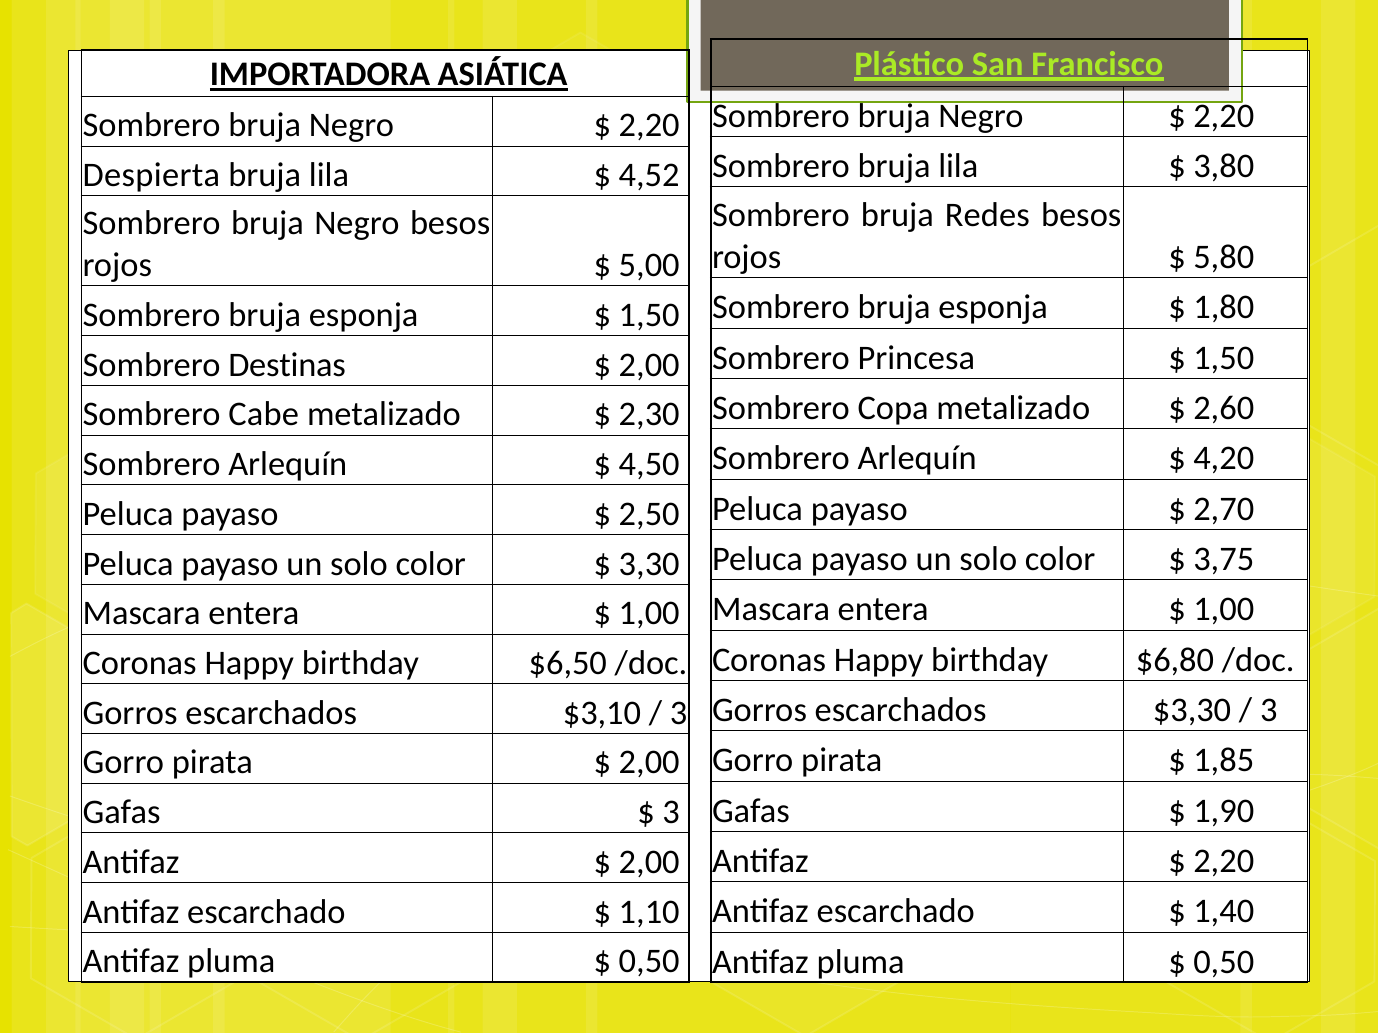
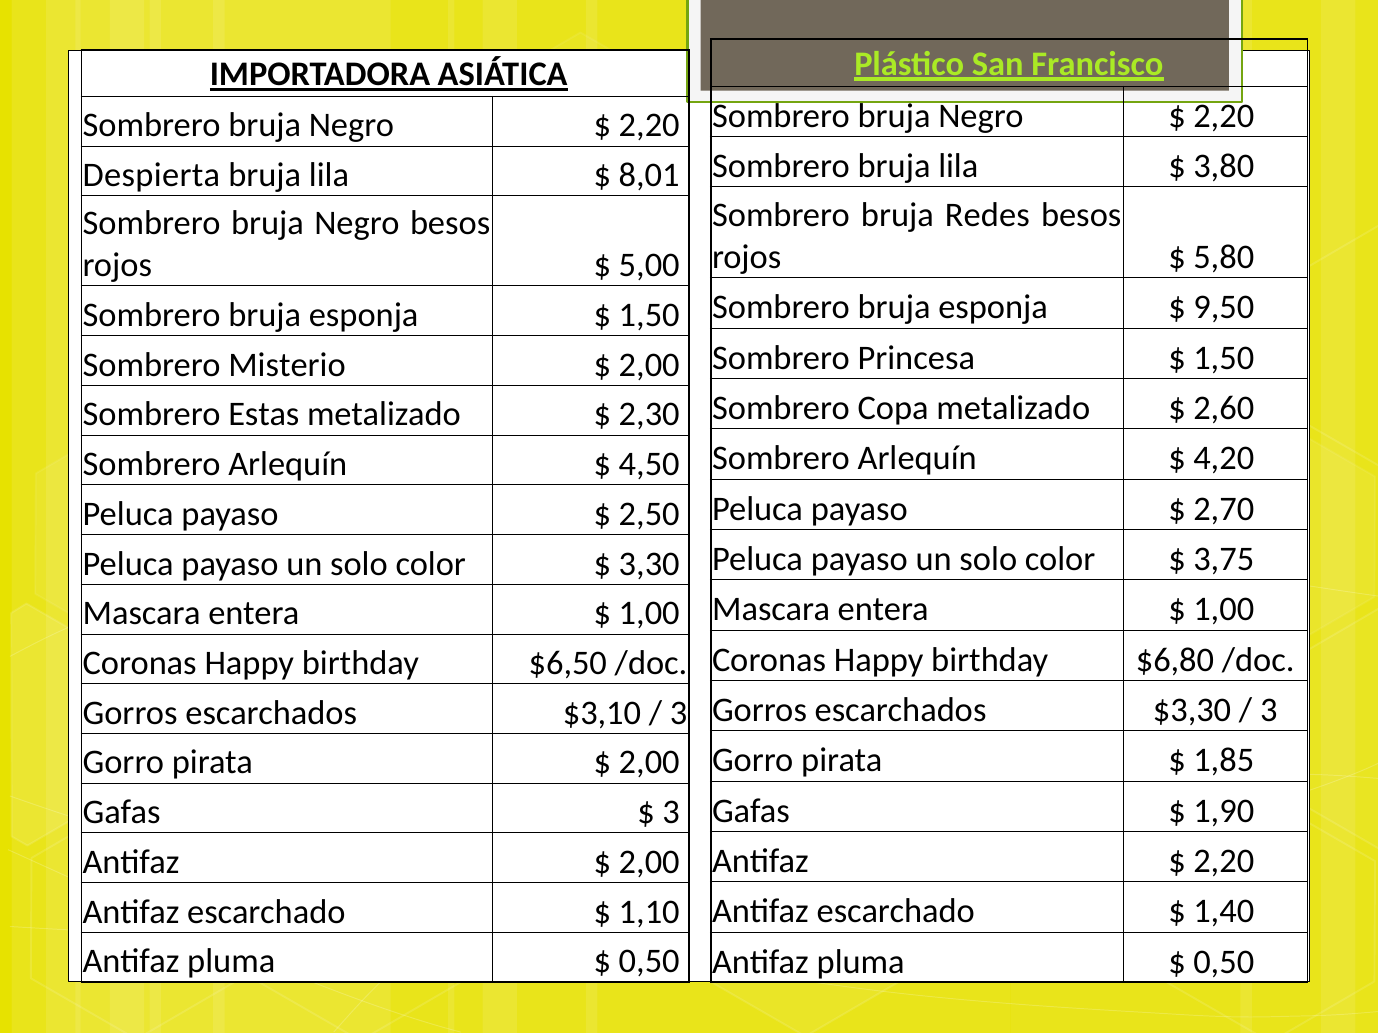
4,52: 4,52 -> 8,01 (649, 175)
1,80: 1,80 -> 9,50 (1224, 308)
Destinas: Destinas -> Misterio (287, 365)
Cabe: Cabe -> Estas (264, 415)
